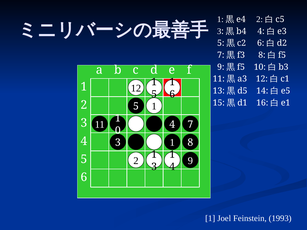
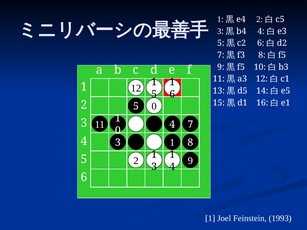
1: 1 -> 0 (154, 106)
